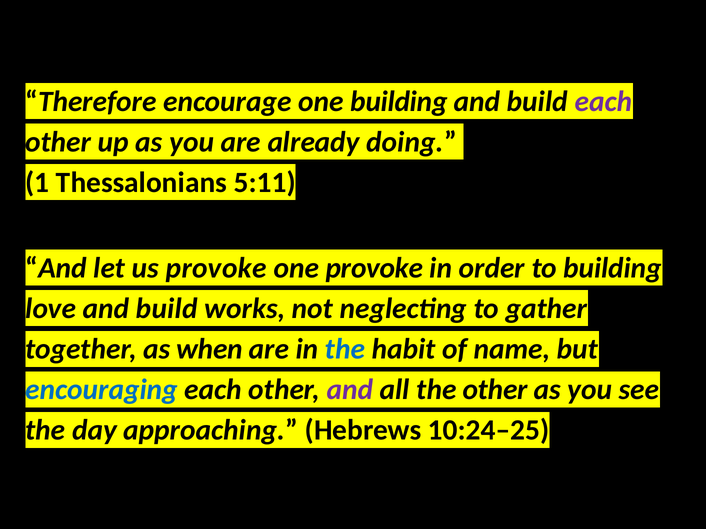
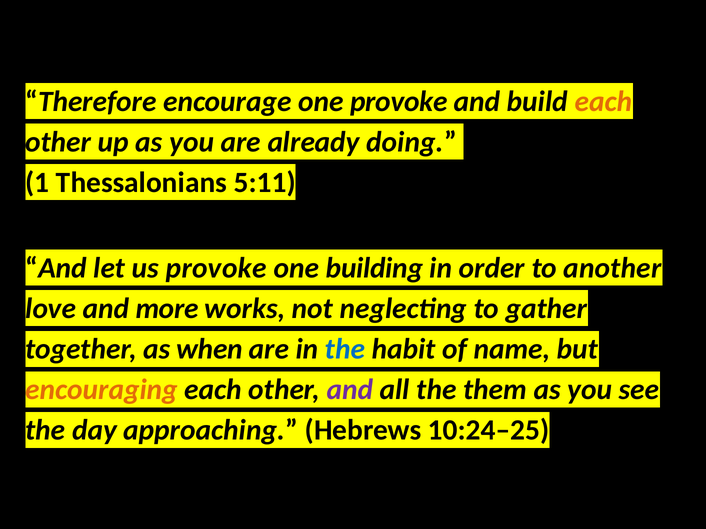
one building: building -> provoke (399, 101)
each colour: purple -> orange (603, 101)
one provoke: provoke -> building (374, 268)
to building: building -> another (612, 268)
love and build: build -> more (167, 309)
encouraging colour: blue -> orange (102, 390)
the other: other -> them (495, 390)
